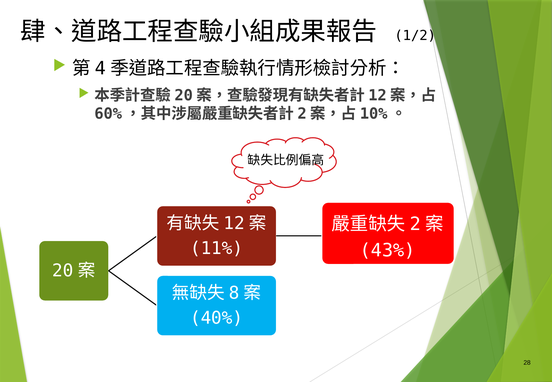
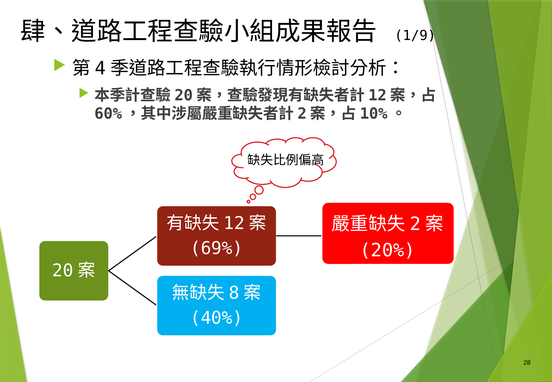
1/2: 1/2 -> 1/9 (415, 36)
11%: 11% -> 69% (217, 249)
43%: 43% -> 20% (388, 251)
